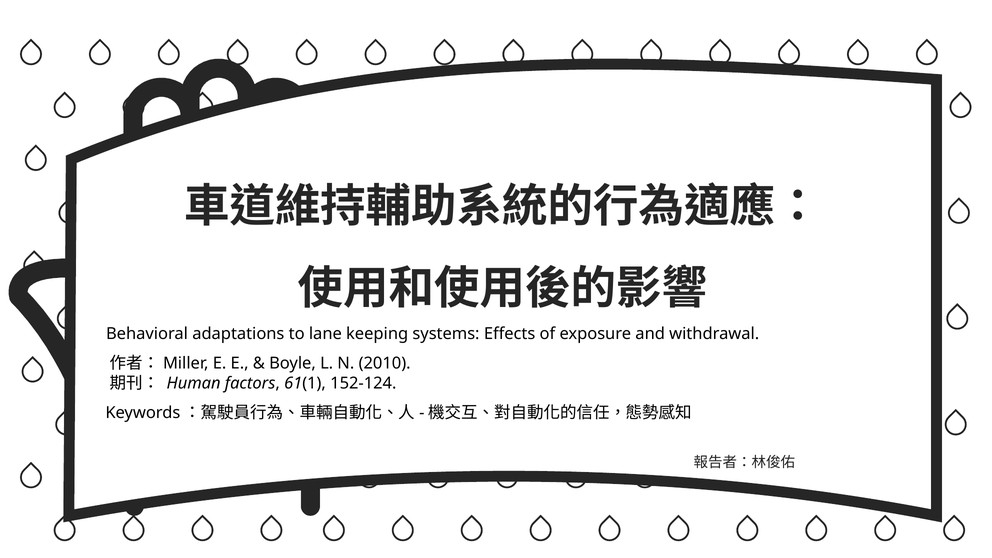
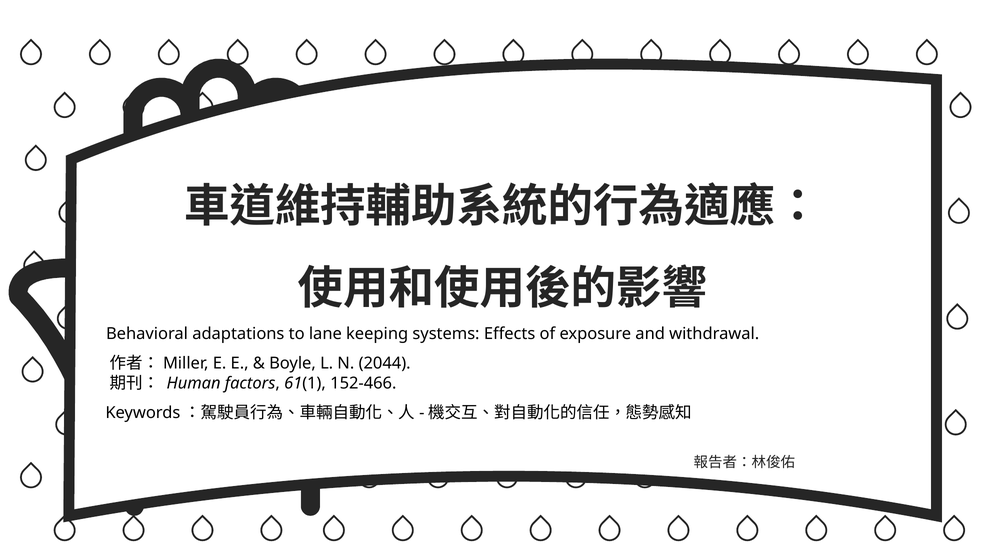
2010: 2010 -> 2044 (385, 363)
152-124: 152-124 -> 152-466 (363, 383)
